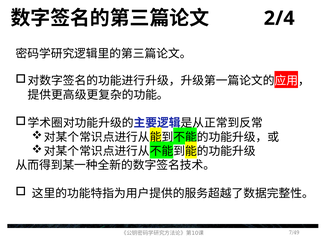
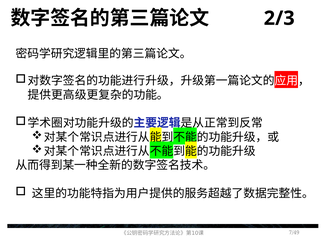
2/4: 2/4 -> 2/3 (279, 18)
